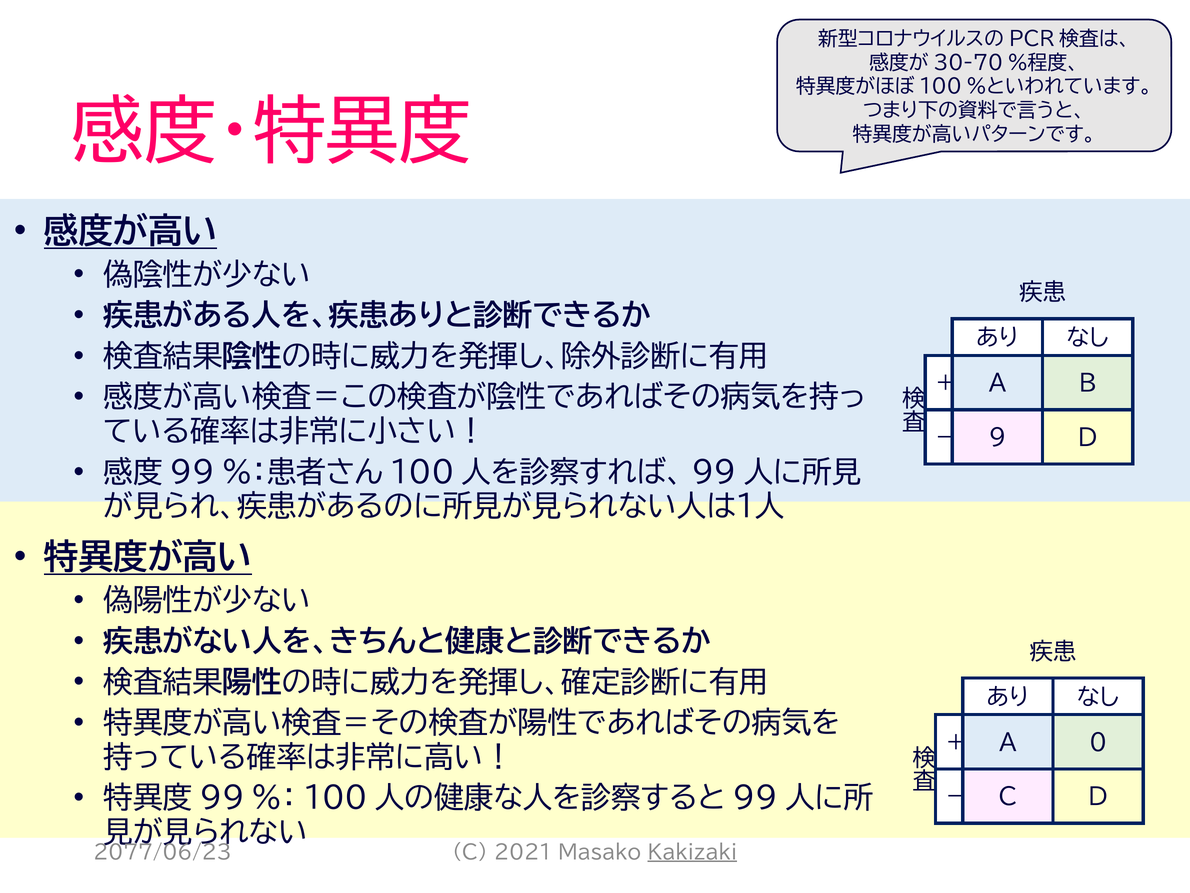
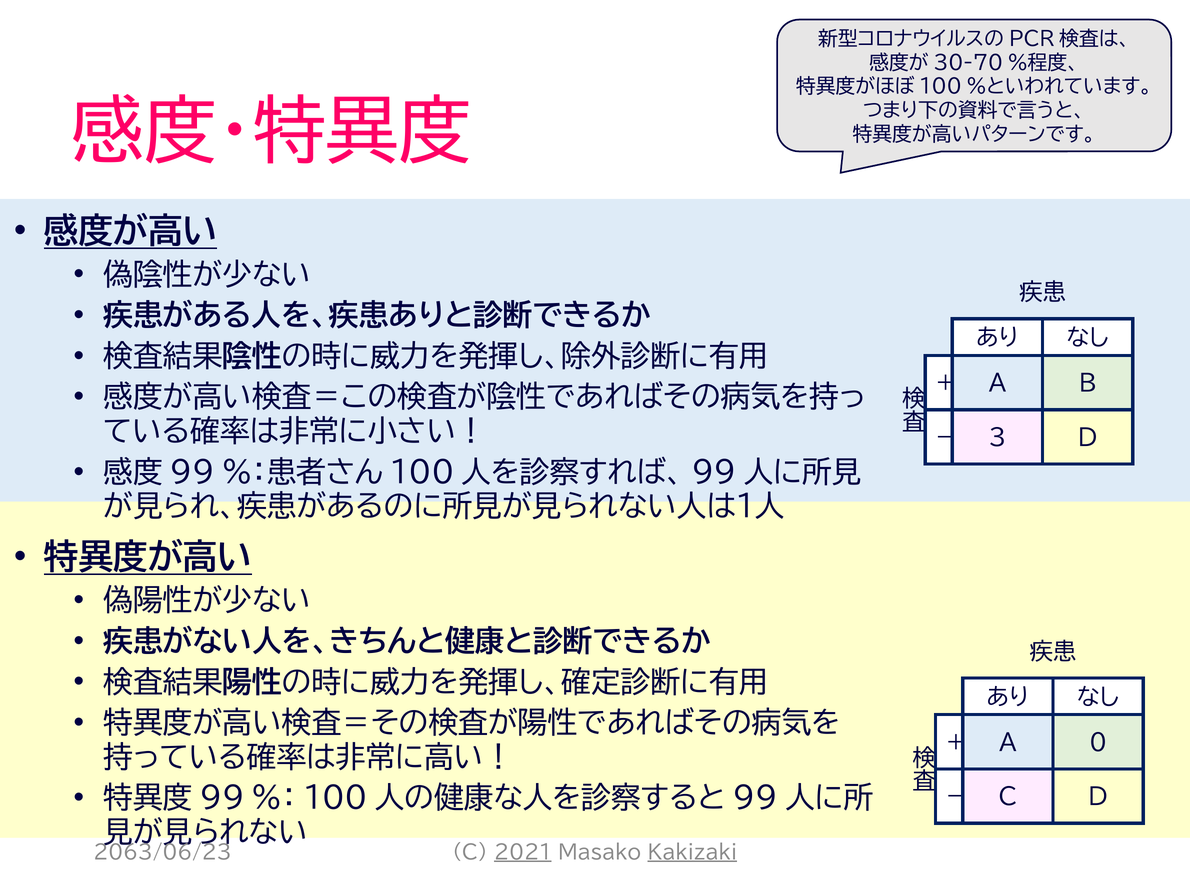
9: 9 -> 3 (998, 438)
2077/06/23: 2077/06/23 -> 2063/06/23 (163, 852)
2021 underline: none -> present (523, 852)
